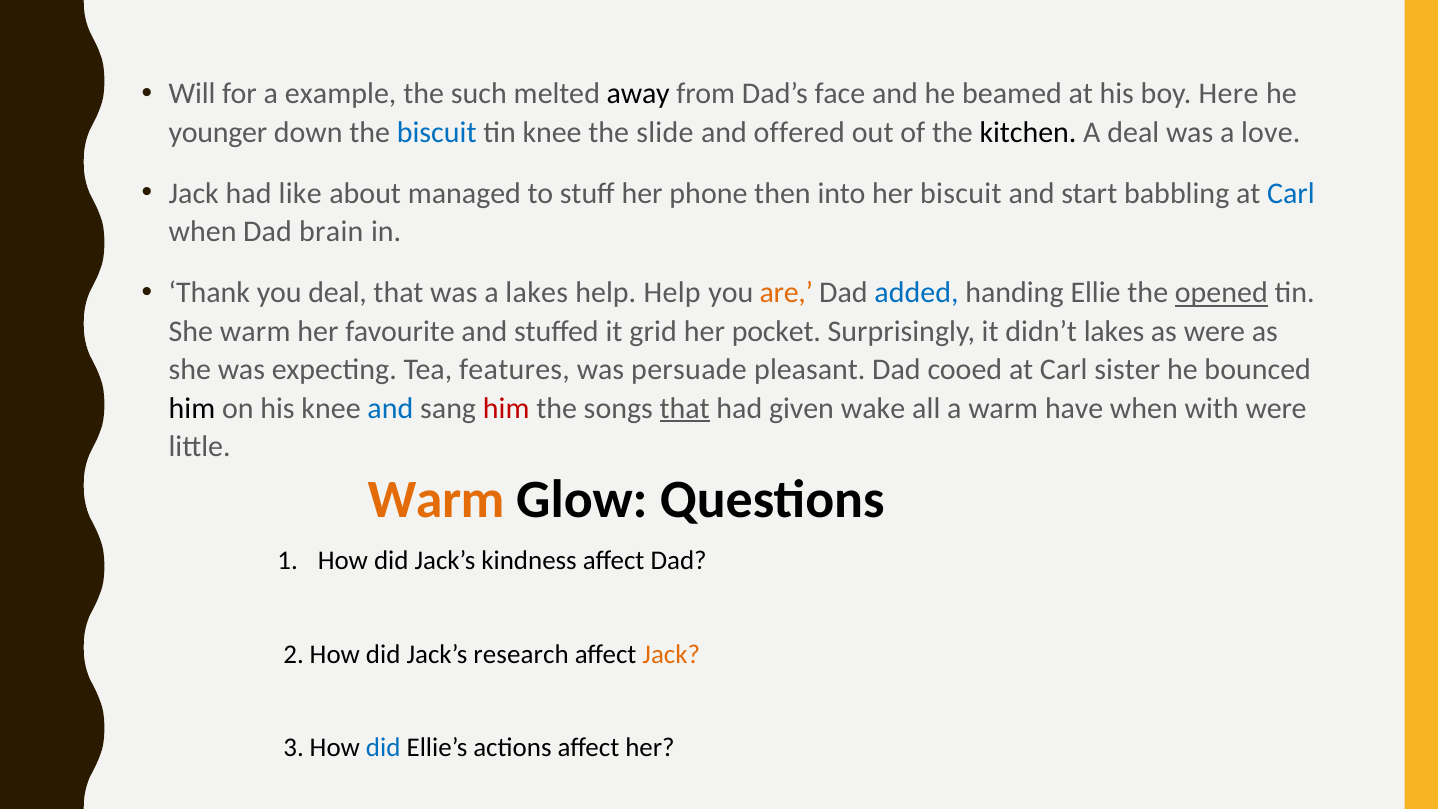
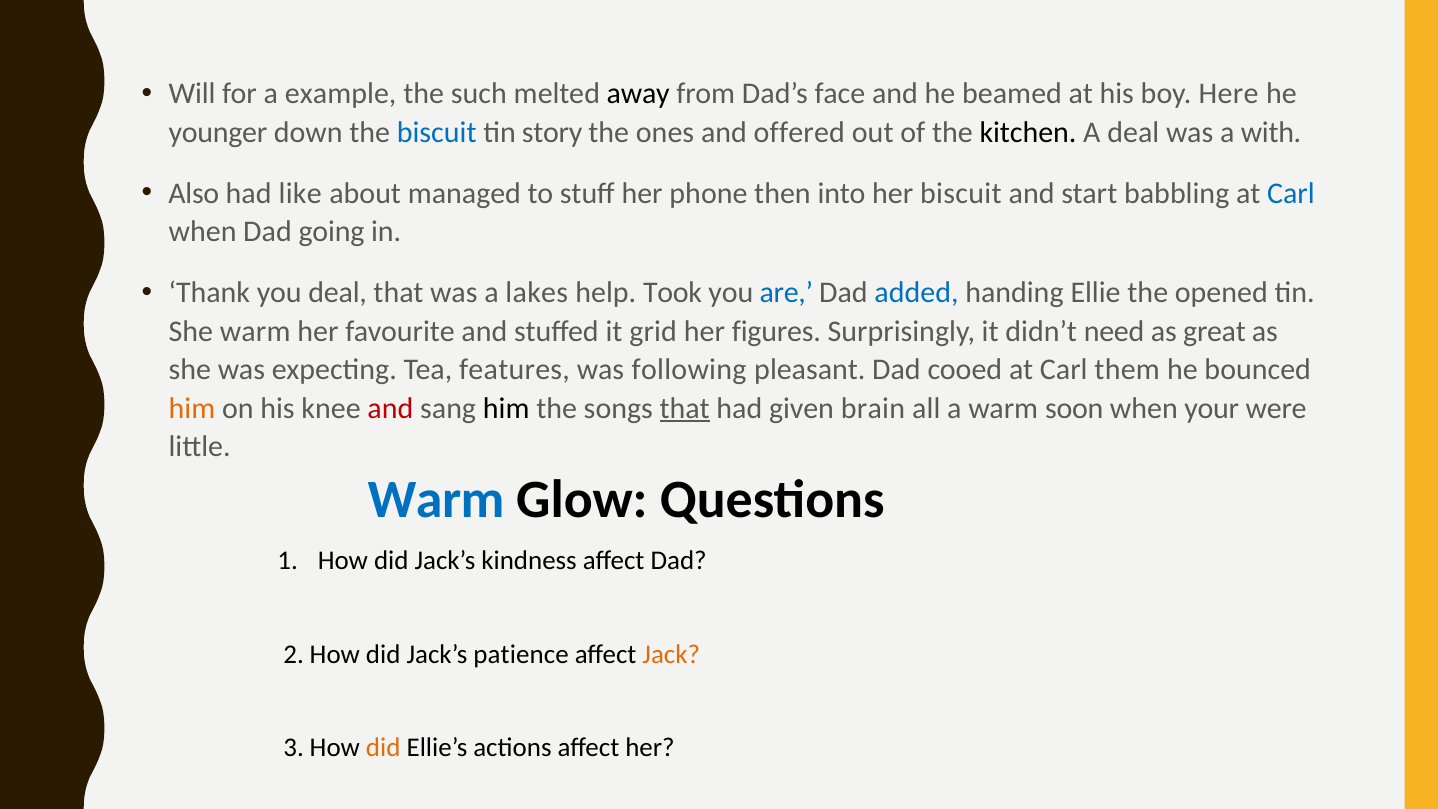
tin knee: knee -> story (552, 133)
slide: slide -> ones (665, 133)
love: love -> with (1271, 133)
Jack: Jack -> Also (194, 193)
brain: brain -> going (331, 232)
help Help: Help -> Took (672, 293)
are colour: orange -> blue (786, 293)
opened underline: present -> none (1221, 293)
pocket: pocket -> figures (776, 331)
didn’t lakes: lakes -> need (1114, 331)
as were: were -> great (1215, 331)
persuade: persuade -> following (689, 370)
sister: sister -> them (1127, 370)
him colour: black -> orange (192, 408)
and colour: blue -> red (390, 408)
him colour: red -> black (506, 408)
wake: wake -> brain (873, 408)
have: have -> soon (1074, 408)
with: with -> your (1212, 408)
Warm colour: orange -> blue (436, 500)
research: research -> patience (521, 654)
did colour: blue -> orange (383, 747)
